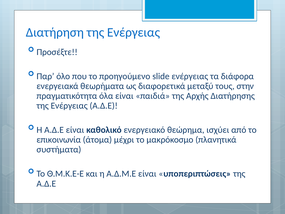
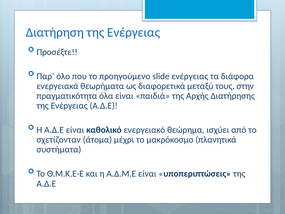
επικοινωνία: επικοινωνία -> σχετίζονταν (59, 140)
